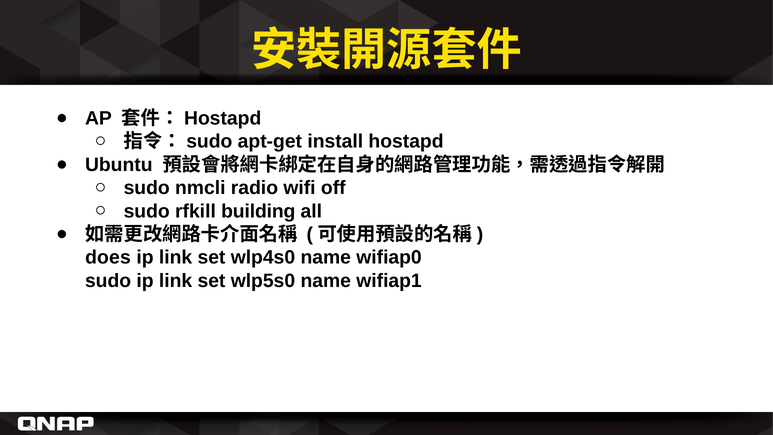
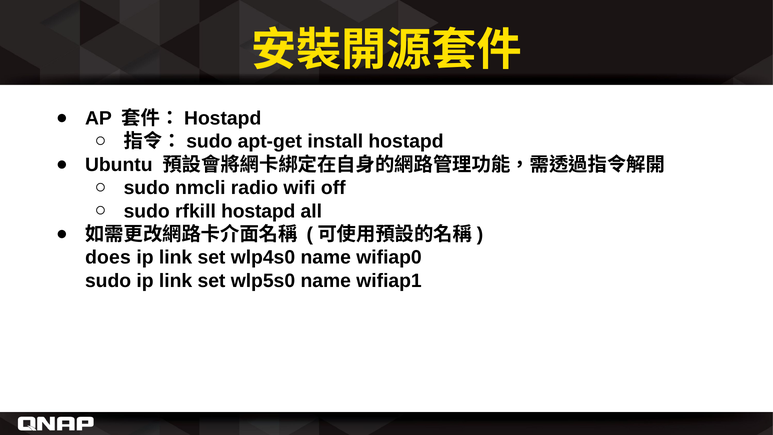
rfkill building: building -> hostapd (258, 211)
